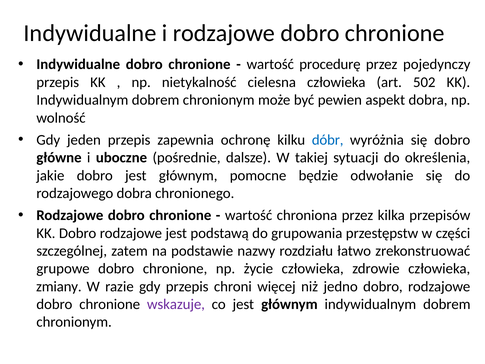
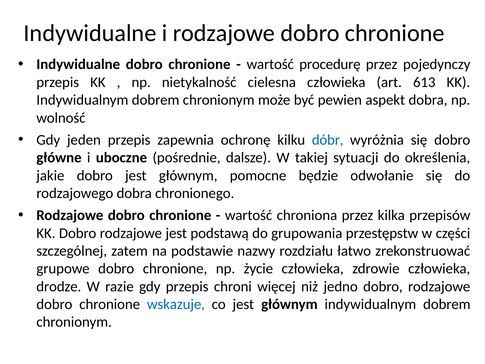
502: 502 -> 613 (424, 82)
zmiany: zmiany -> drodze (59, 286)
wskazuje colour: purple -> blue (176, 304)
